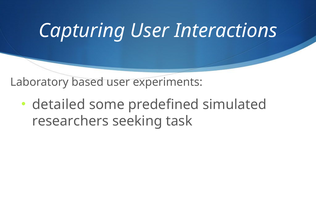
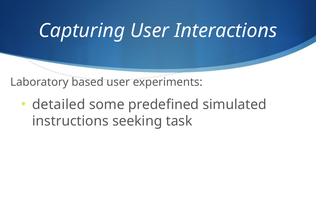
researchers: researchers -> instructions (70, 121)
